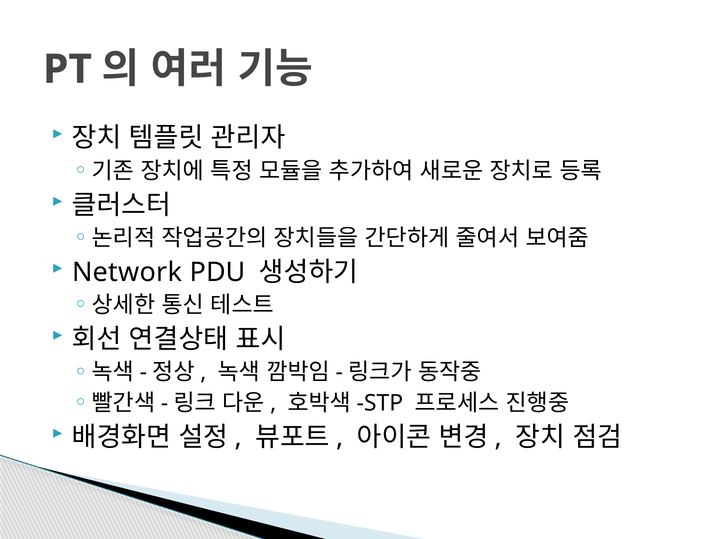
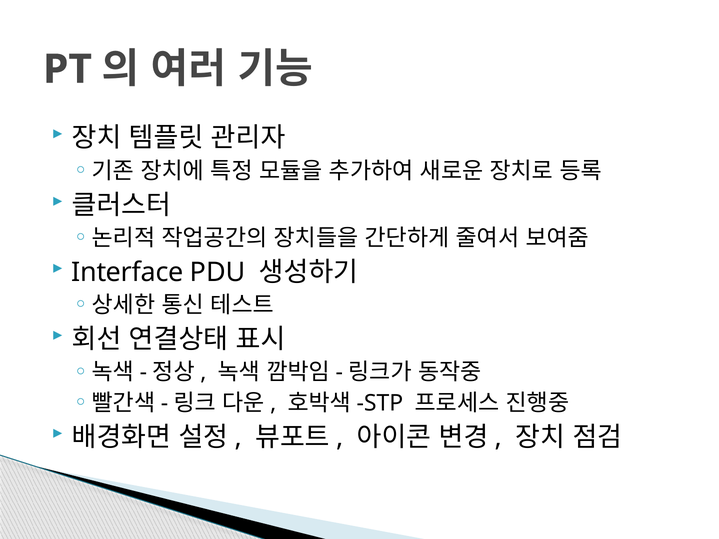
Network: Network -> Interface (127, 272)
